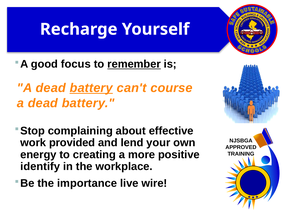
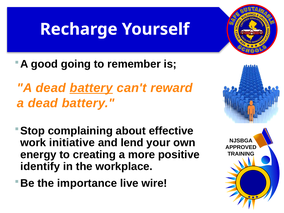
focus: focus -> going (76, 64)
remember underline: present -> none (134, 64)
course: course -> reward (172, 88)
provided: provided -> initiative (72, 143)
